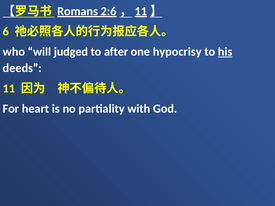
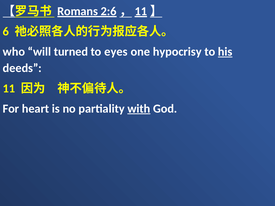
judged: judged -> turned (71, 52)
after: after -> eyes (116, 52)
with underline: none -> present (139, 109)
